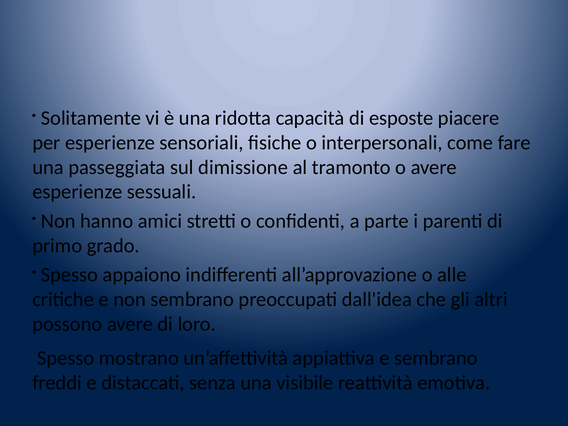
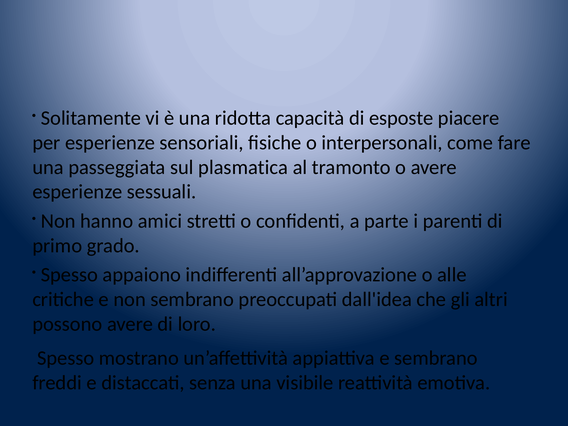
dimissione: dimissione -> plasmatica (243, 167)
